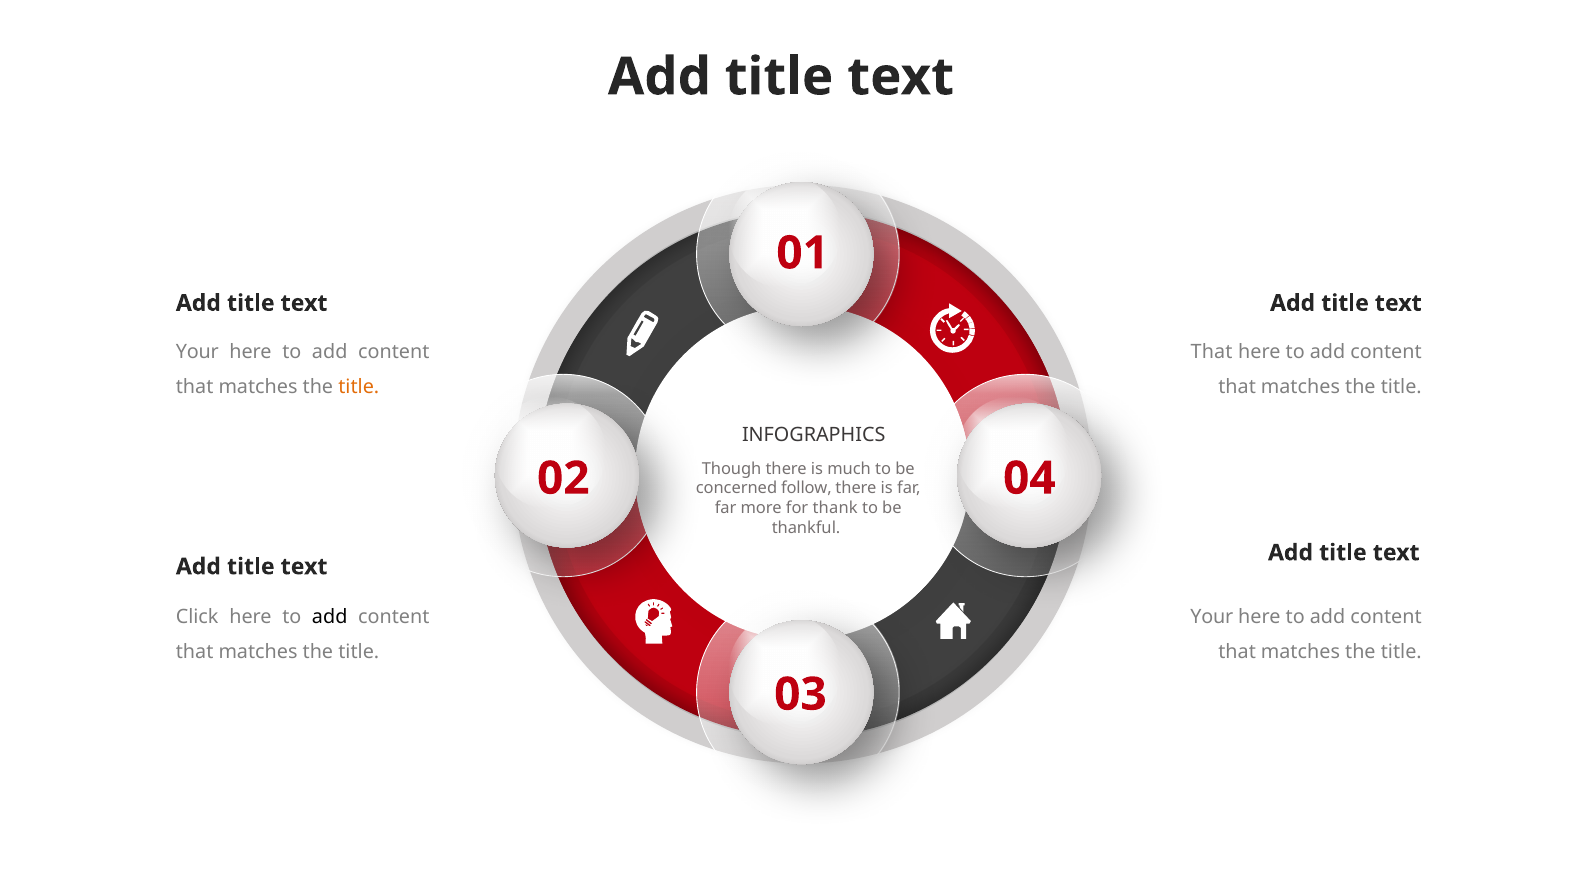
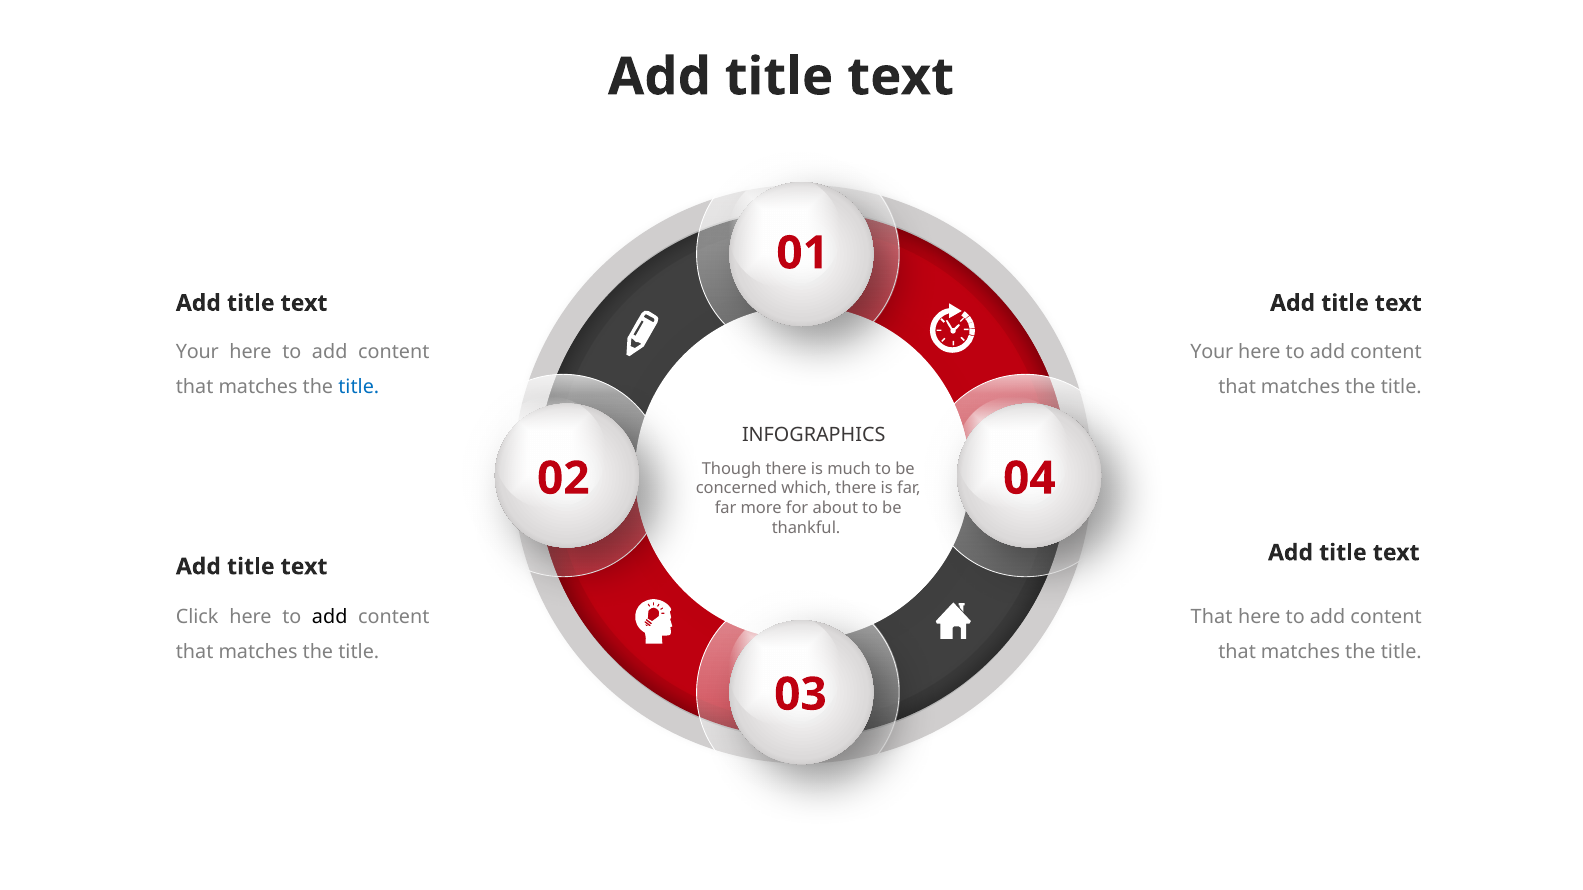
That: That -> Your (1212, 352)
title colour: orange -> blue (359, 388)
follow: follow -> which (806, 489)
thank: thank -> about (835, 509)
Your: Your -> That (1212, 617)
